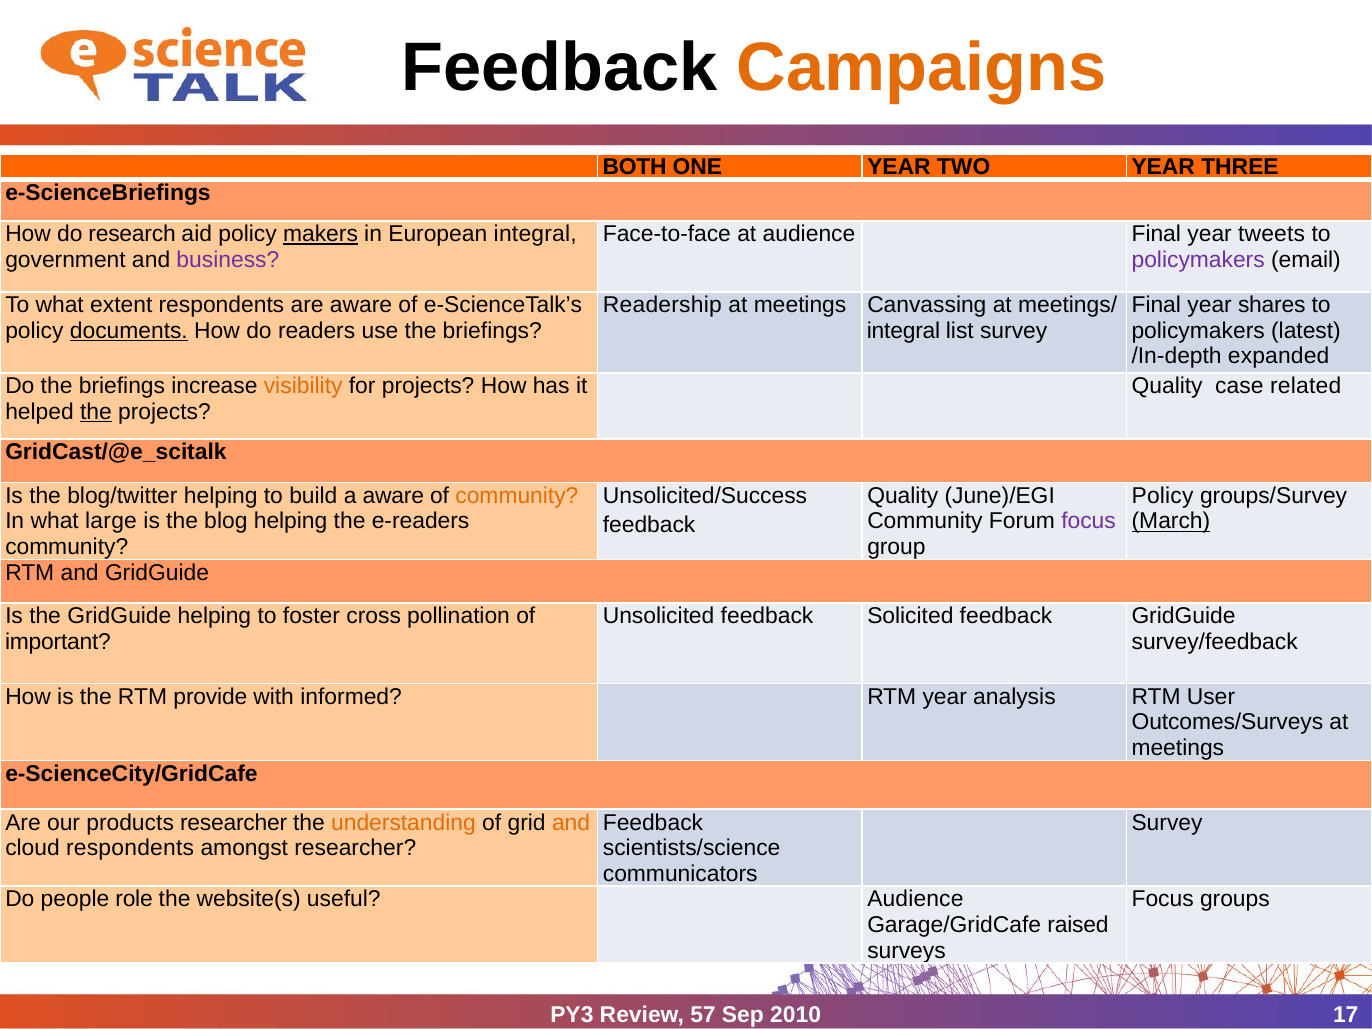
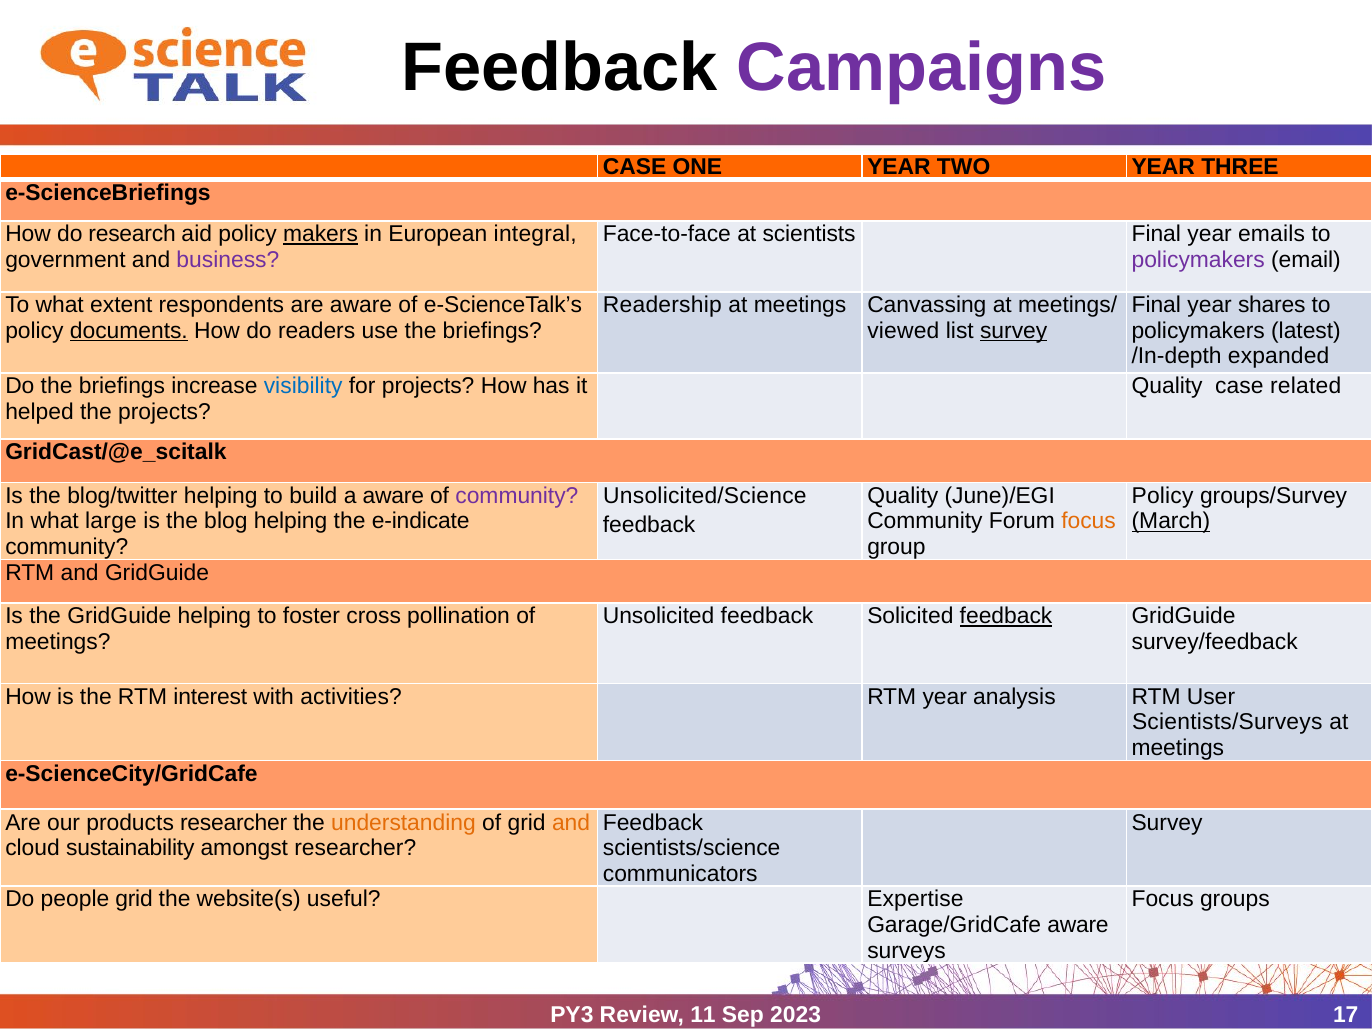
Campaigns colour: orange -> purple (921, 68)
BOTH: BOTH -> CASE (635, 167)
at audience: audience -> scientists (809, 234)
tweets: tweets -> emails (1272, 234)
integral: integral -> viewed (903, 331)
survey underline: none -> present (1014, 331)
visibility colour: orange -> blue (303, 386)
the underline: present -> none (96, 412)
community colour: orange -> purple (517, 496)
Unsolicited/Success: Unsolicited/Success -> Unsolicited/Science (705, 496)
e-readers: e-readers -> e-indicate (421, 521)
focus colour: purple -> orange (1089, 521)
feedback underline: none -> present (1006, 616)
important: important -> meetings (58, 642)
provide: provide -> interest (210, 697)
informed: informed -> activities (351, 697)
Outcomes/Surveys: Outcomes/Surveys -> Scientists/Surveys (1227, 722)
cloud respondents: respondents -> sustainability (130, 848)
people role: role -> grid (134, 899)
useful Audience: Audience -> Expertise (915, 899)
Garage/GridCafe raised: raised -> aware (1078, 925)
57: 57 -> 11 (703, 1015)
2010: 2010 -> 2023 (796, 1015)
